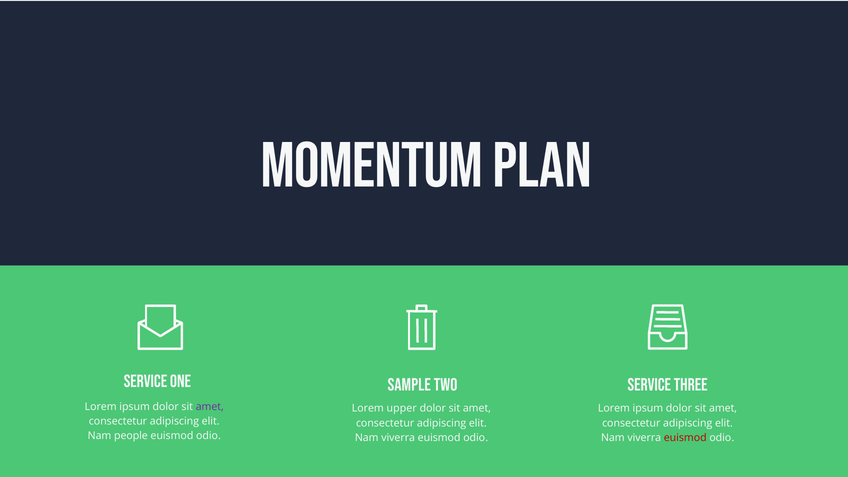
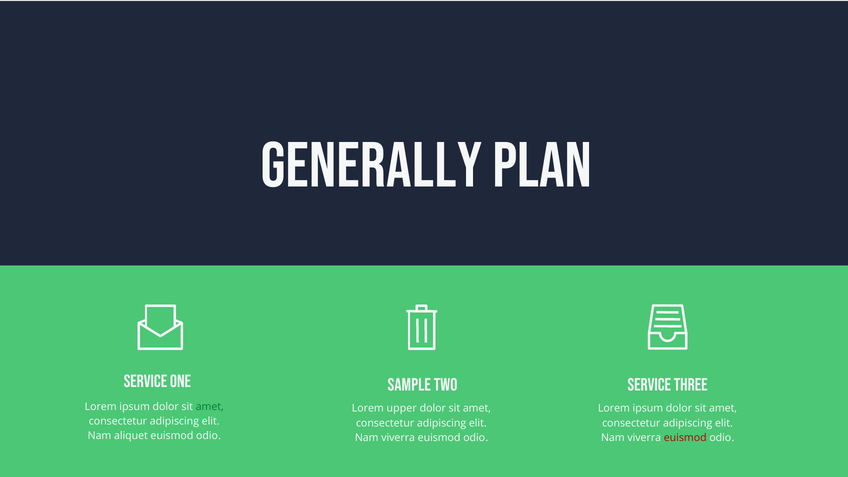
MOMENTUM: MOMENTUM -> GENERALLY (371, 166)
amet colour: purple -> green (210, 407)
people: people -> aliquet (131, 436)
